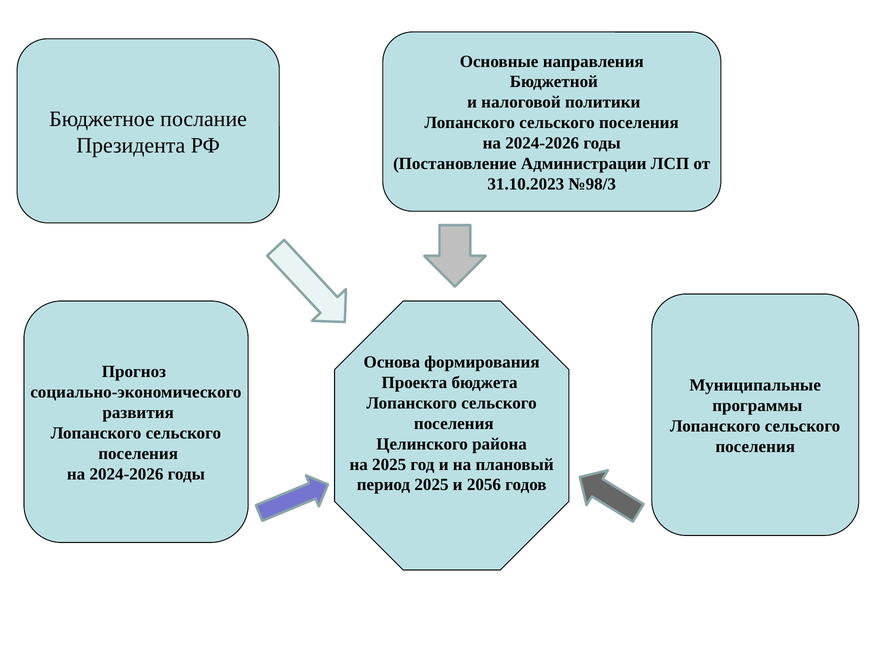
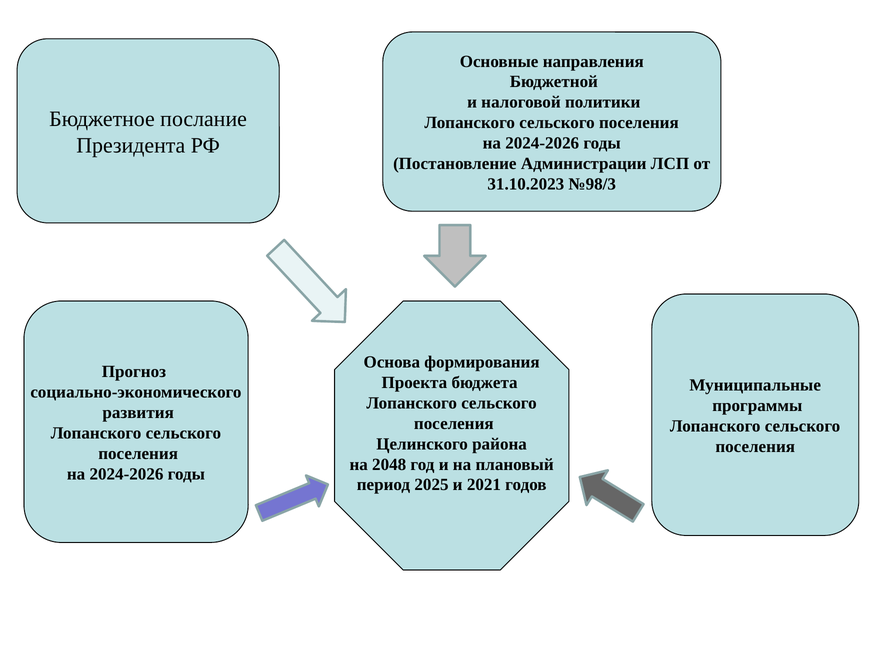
на 2025: 2025 -> 2048 (389, 464)
2056: 2056 -> 2021 (484, 485)
